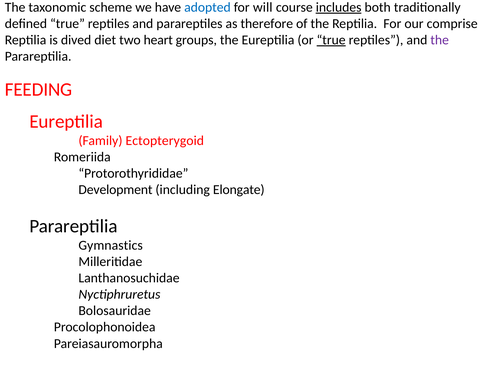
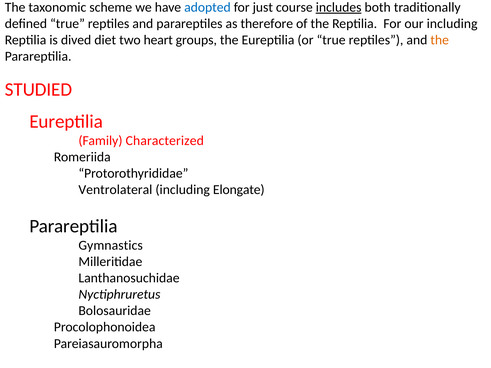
will: will -> just (263, 7)
our comprise: comprise -> including (452, 24)
true underline: present -> none (331, 40)
the colour: purple -> orange (440, 40)
FEEDING: FEEDING -> STUDIED (39, 90)
Ectopterygoid: Ectopterygoid -> Characterized (165, 141)
Development: Development -> Ventrolateral (115, 190)
